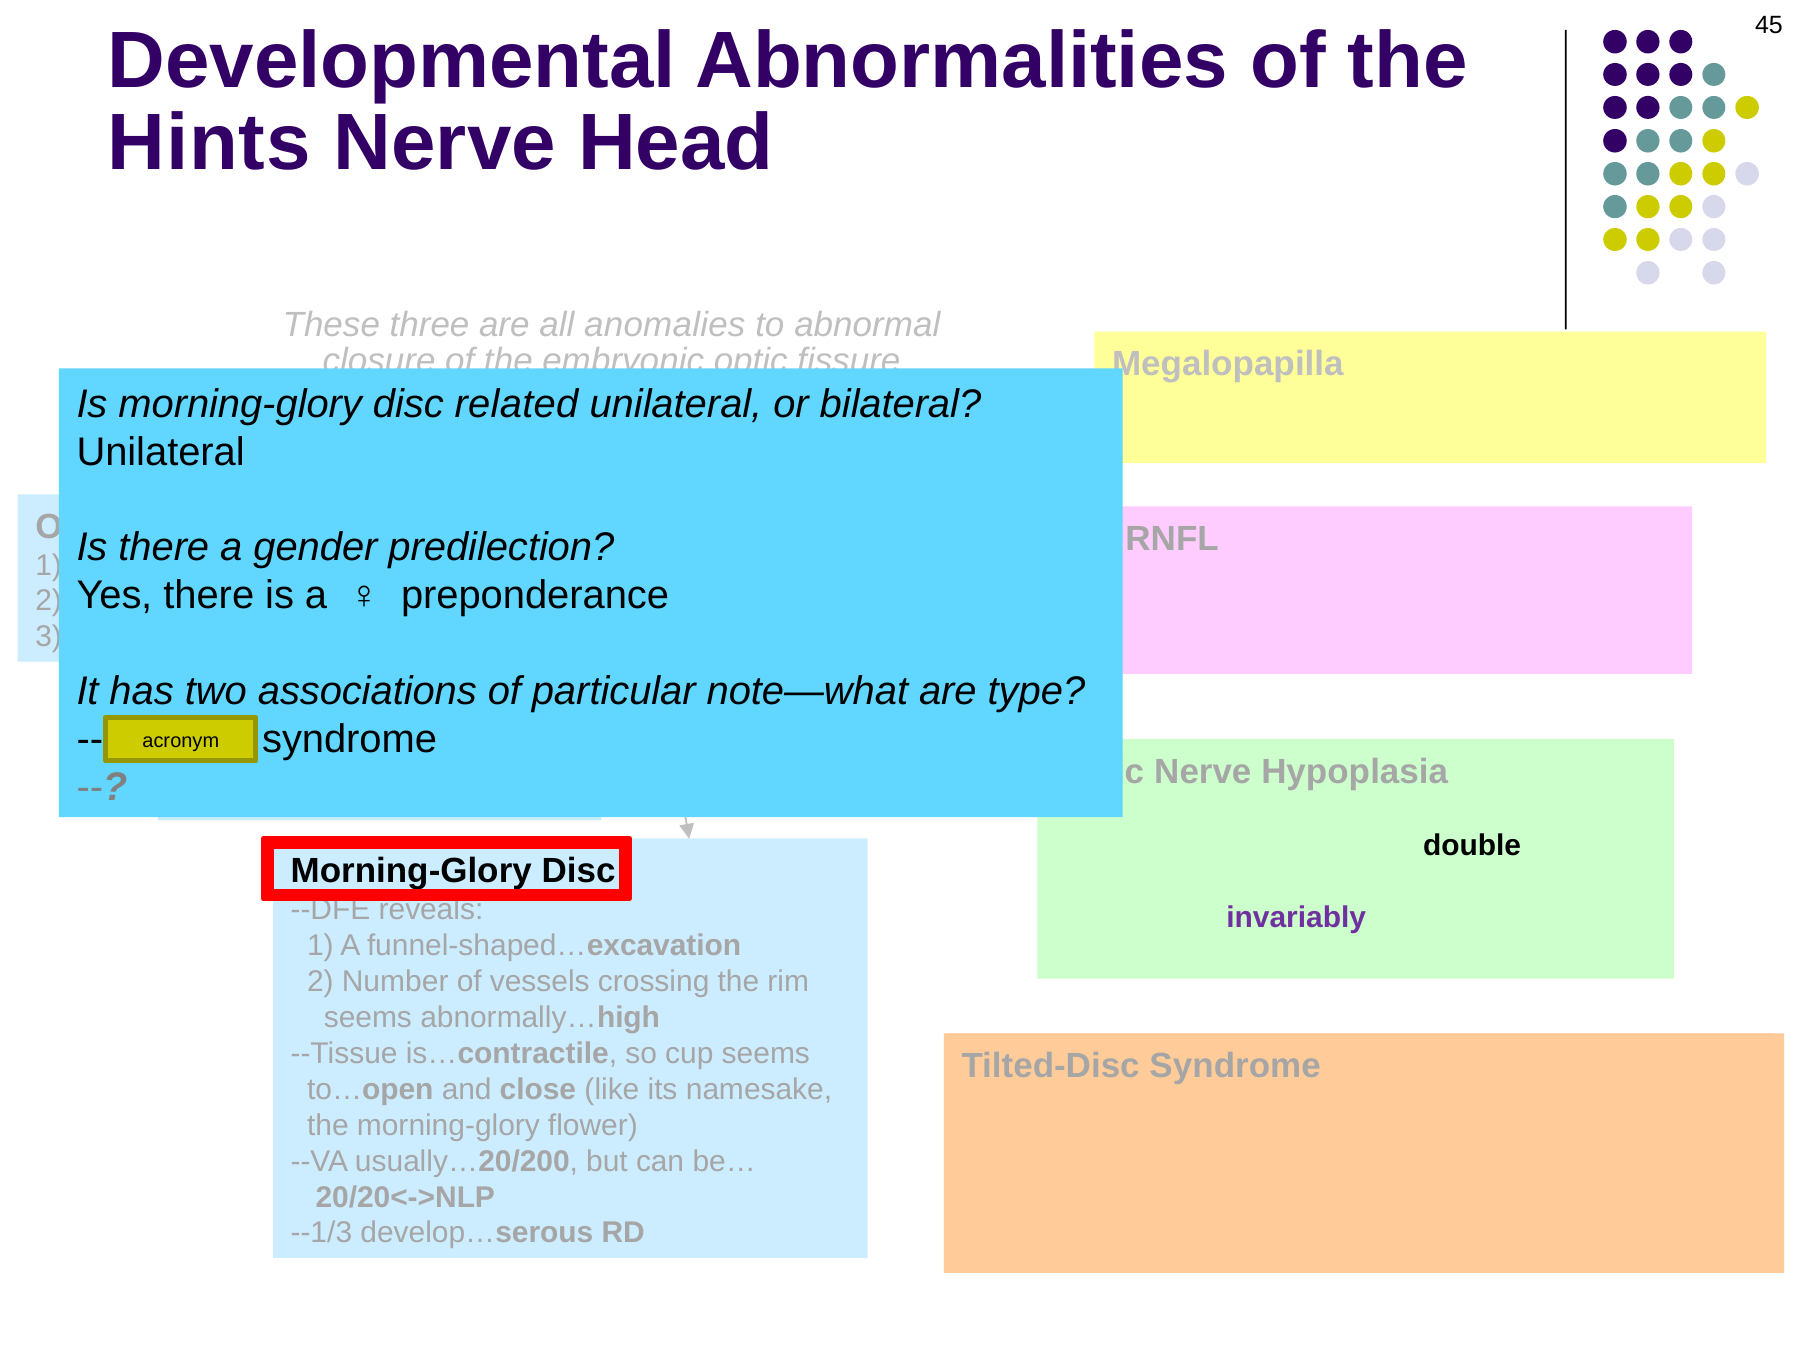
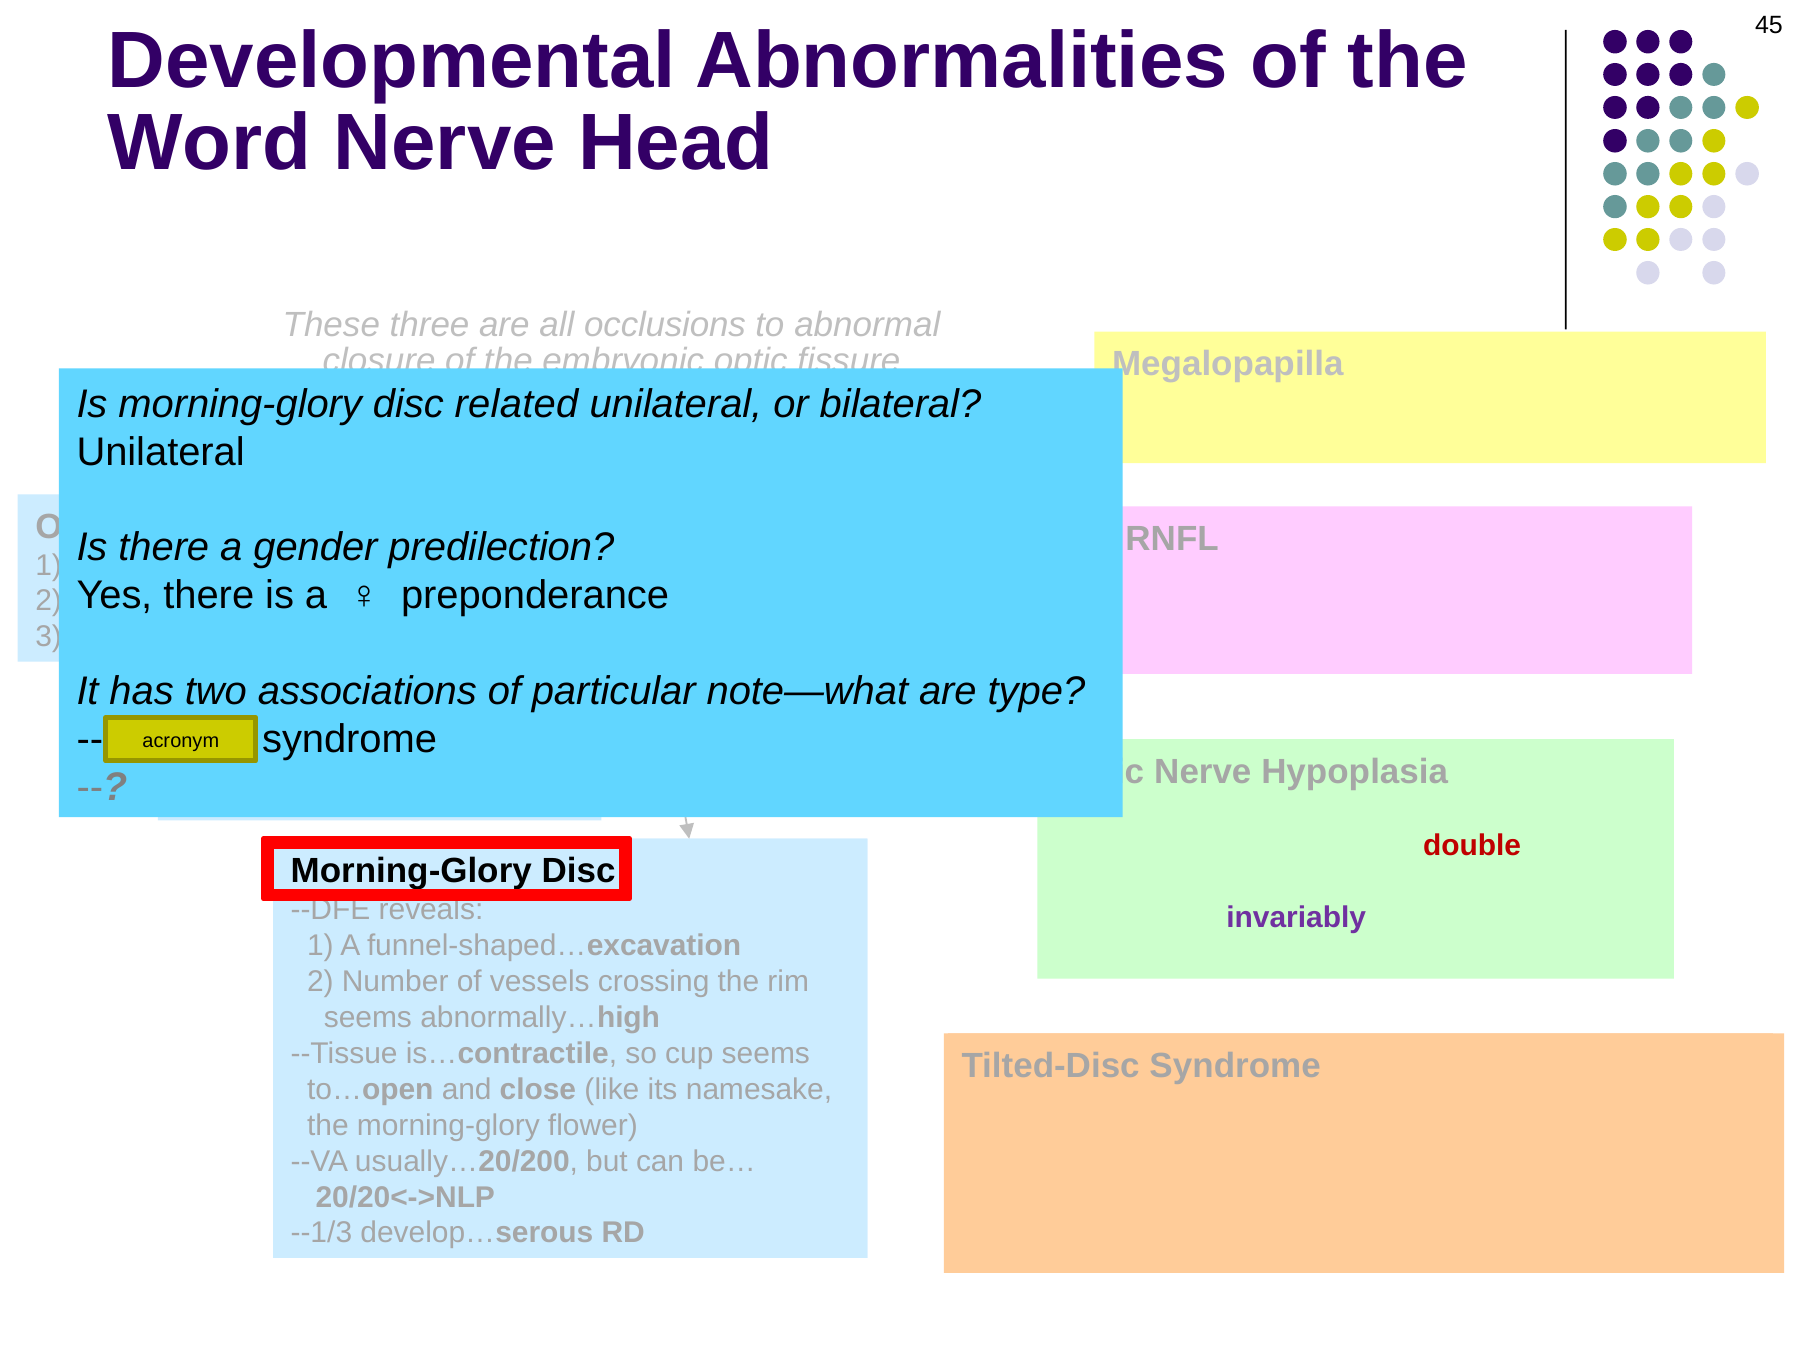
Hints: Hints -> Word (210, 143)
anomalies: anomalies -> occlusions (665, 325)
double colour: black -> red (1472, 846)
